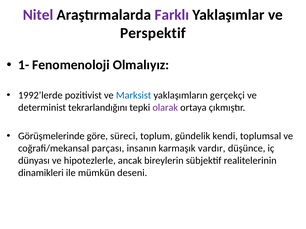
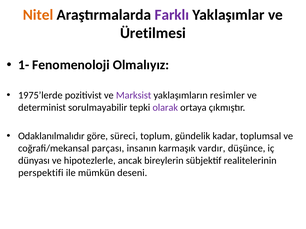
Nitel colour: purple -> orange (38, 15)
Perspektif: Perspektif -> Üretilmesi (153, 33)
1992’lerde: 1992’lerde -> 1975’lerde (40, 96)
Marksist colour: blue -> purple (134, 96)
gerçekçi: gerçekçi -> resimler (227, 96)
tekrarlandığını: tekrarlandığını -> sorulmayabilir (98, 108)
Görüşmelerinde: Görüşmelerinde -> Odaklanılmalıdır (51, 136)
kendi: kendi -> kadar (225, 136)
dinamikleri: dinamikleri -> perspektifi (41, 173)
